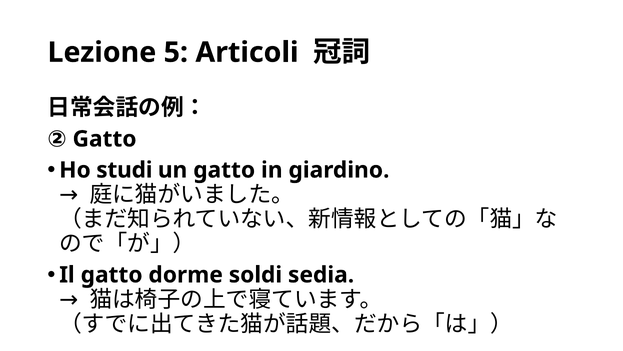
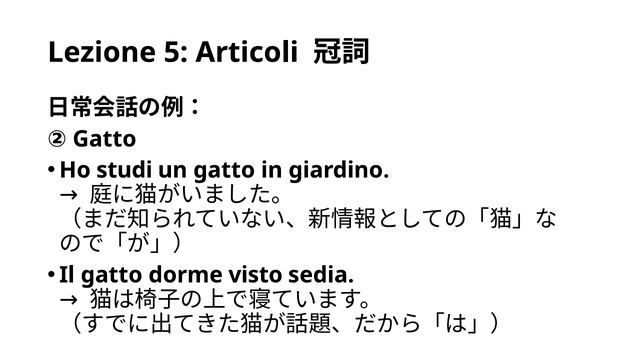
soldi: soldi -> visto (256, 274)
